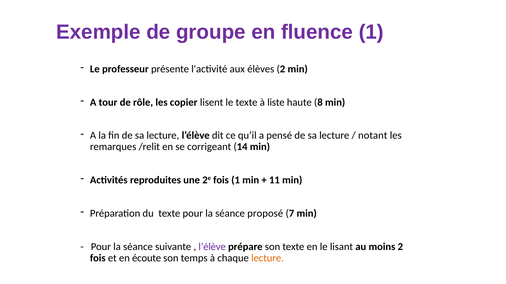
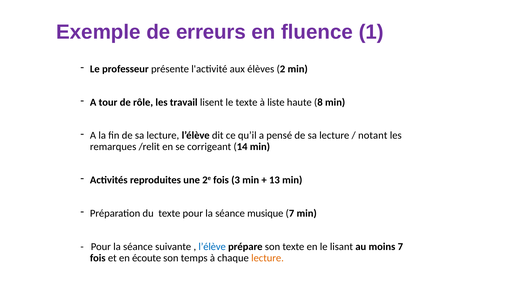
groupe: groupe -> erreurs (211, 32)
copier: copier -> travail (184, 102)
fois 1: 1 -> 3 (236, 180)
11: 11 -> 13 (274, 180)
proposé: proposé -> musique (265, 214)
l’élève colour: purple -> blue (212, 247)
moins 2: 2 -> 7 (400, 247)
